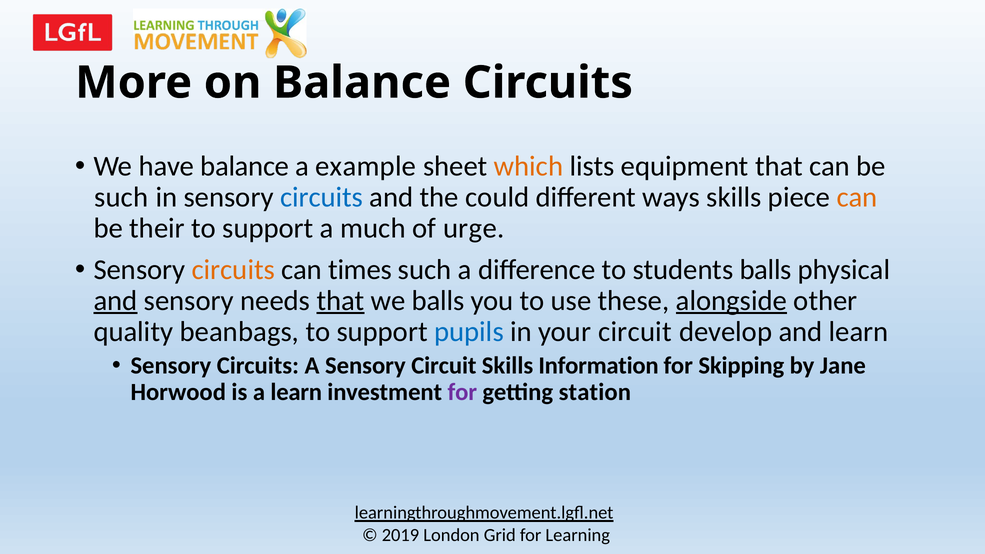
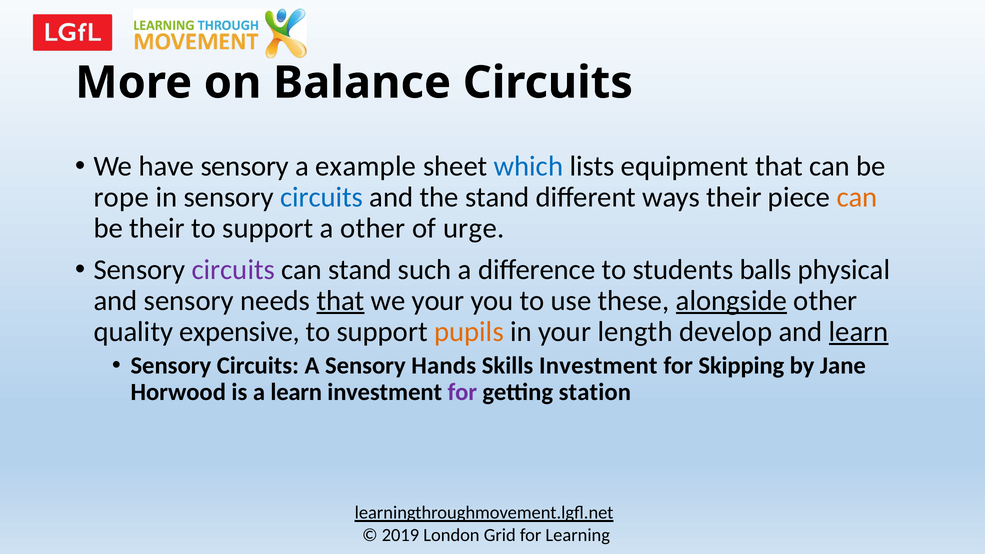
have balance: balance -> sensory (245, 166)
which colour: orange -> blue (529, 166)
such: such -> rope (121, 197)
the could: could -> stand (497, 197)
ways skills: skills -> their (734, 197)
a much: much -> other (373, 228)
circuits colour: orange -> purple (233, 270)
can times: times -> stand (360, 270)
and underline: present -> none (116, 301)
we balls: balls -> your (438, 301)
beanbags: beanbags -> expensive (240, 332)
pupils colour: blue -> orange (469, 332)
your circuit: circuit -> length (635, 332)
learn underline: none -> present (859, 332)
Sensory Circuit: Circuit -> Hands (444, 366)
Skills Information: Information -> Investment (598, 366)
